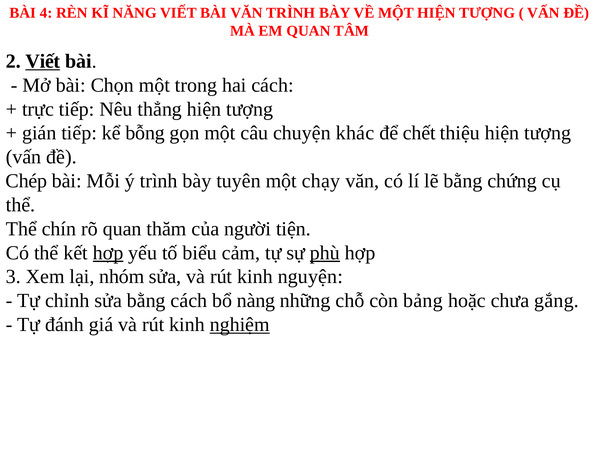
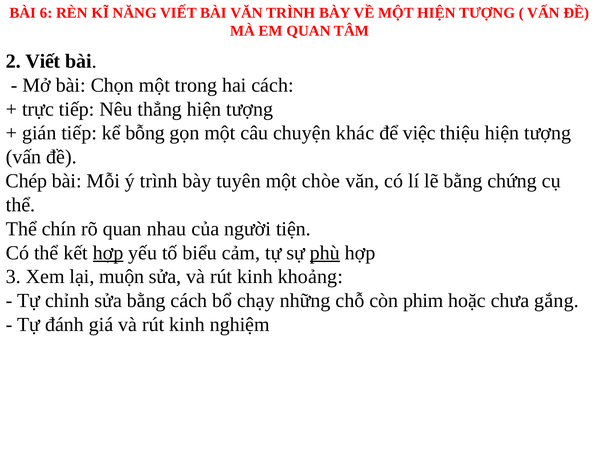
4: 4 -> 6 (46, 13)
Viết underline: present -> none (43, 61)
chết: chết -> việc (419, 133)
chạy: chạy -> chòe (321, 181)
thăm: thăm -> nhau (166, 229)
nhóm: nhóm -> muộn (122, 277)
nguyện: nguyện -> khoảng (310, 277)
nàng: nàng -> chạy (256, 301)
bảng: bảng -> phim (423, 301)
nghiệm underline: present -> none (240, 325)
